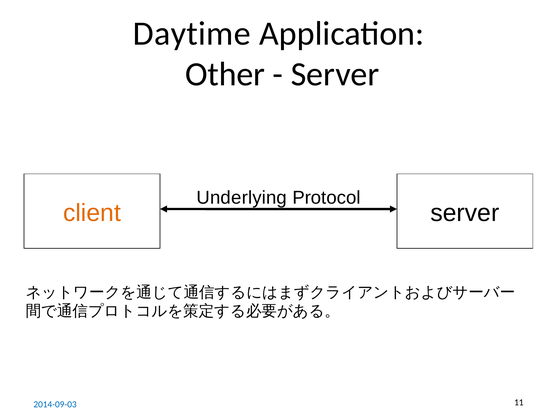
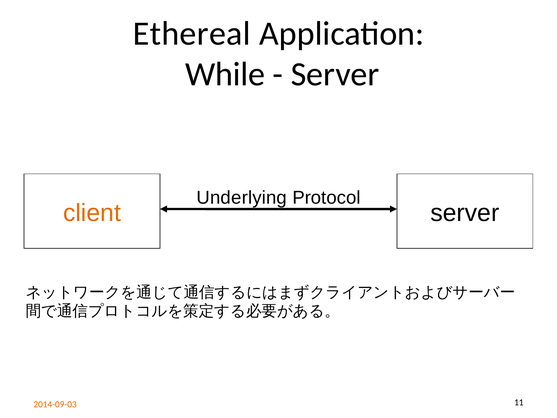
Daytime: Daytime -> Ethereal (192, 34)
Other: Other -> While (225, 74)
2014-09-03 colour: blue -> orange (55, 404)
